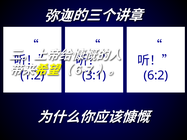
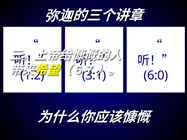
6:2: 6:2 -> 6:0 (156, 76)
